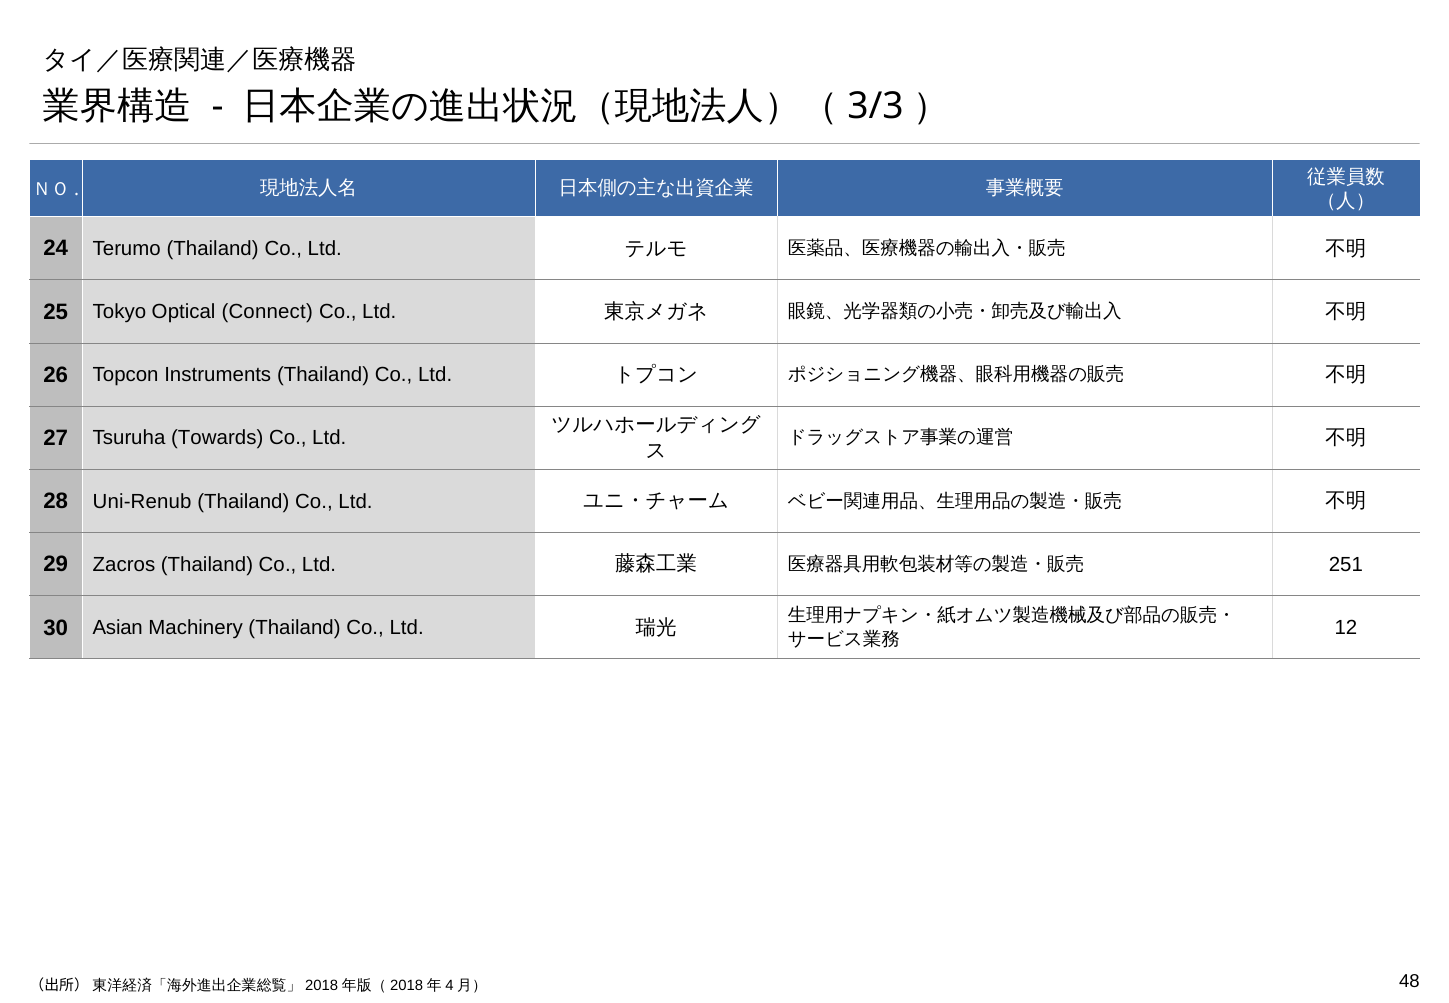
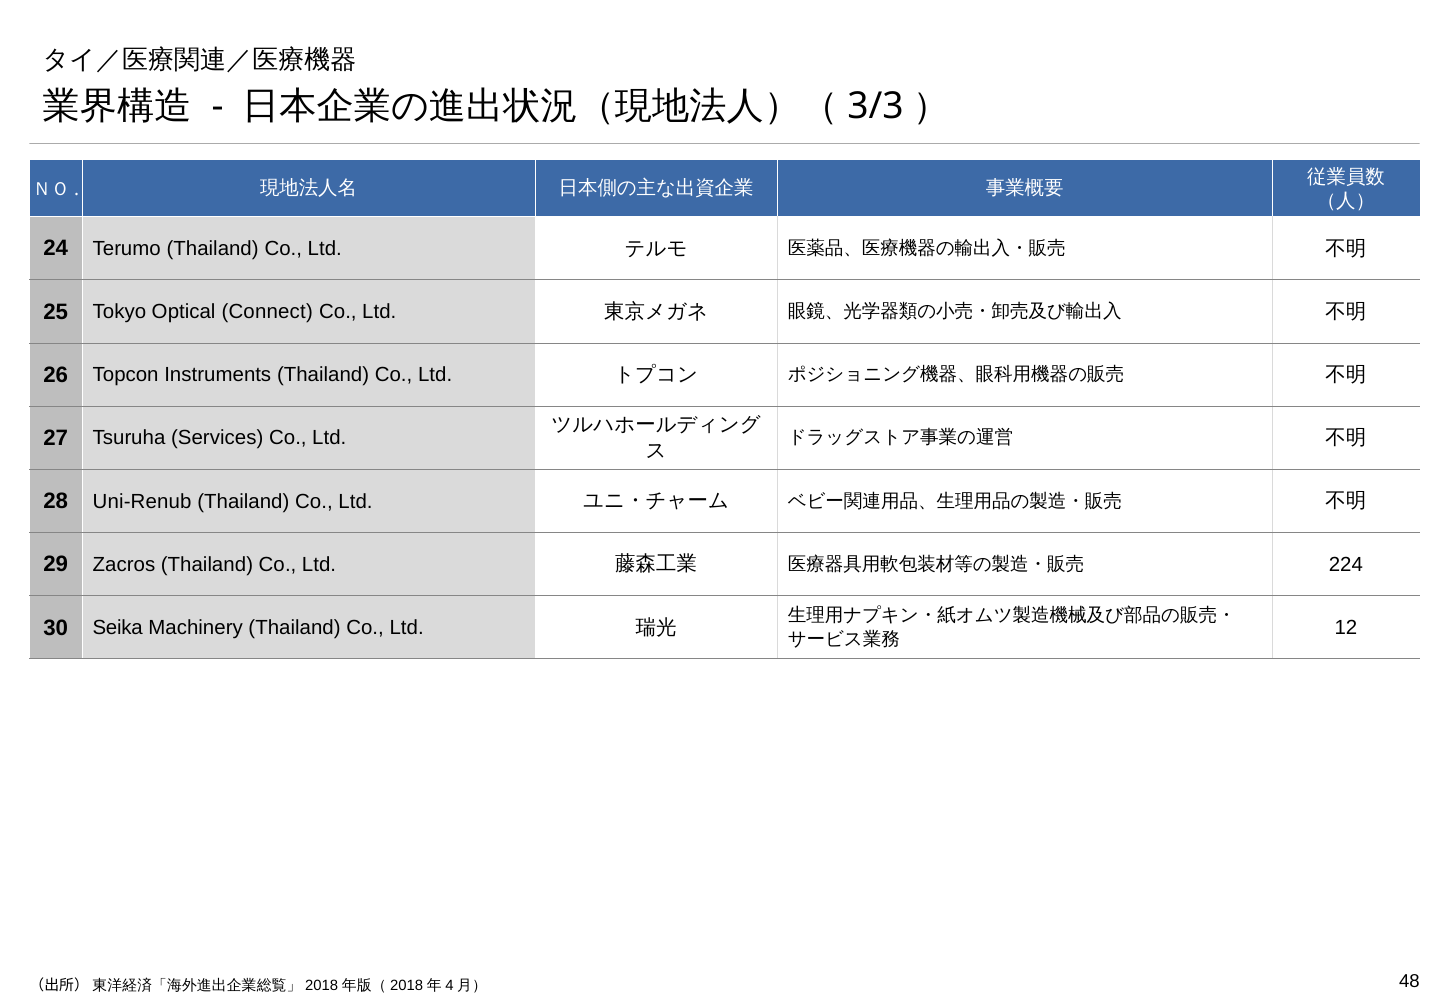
Towards: Towards -> Services (217, 438)
251: 251 -> 224 (1346, 565)
Asian: Asian -> Seika (118, 628)
